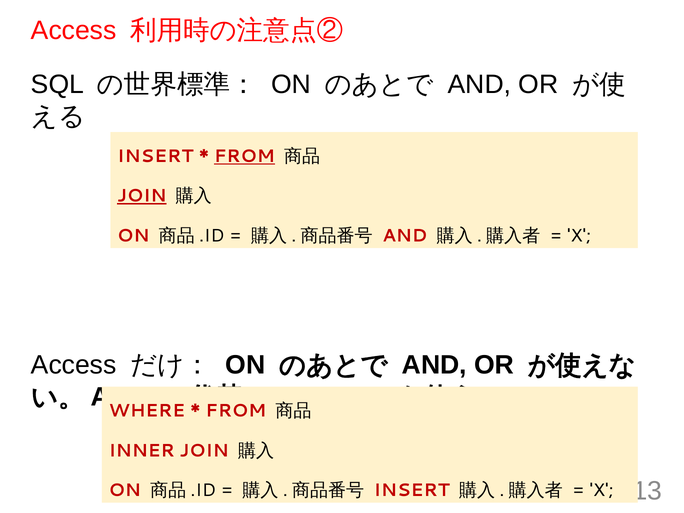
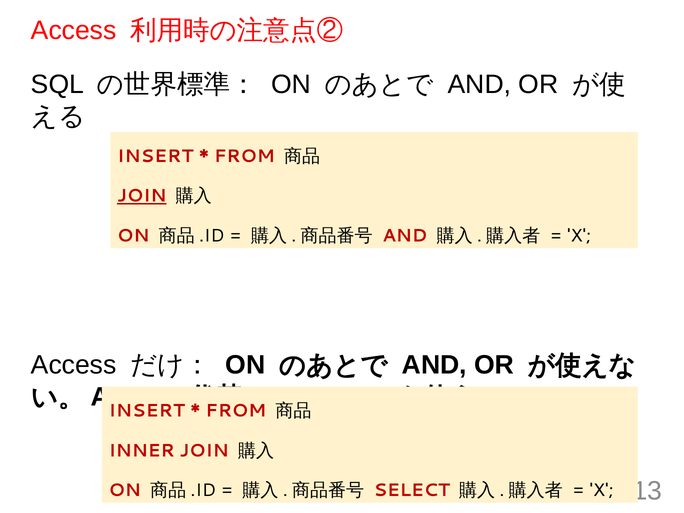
FROM underline: present -> none (244, 156)
WHERE: WHERE -> INSERT (147, 411)
INSERT: INSERT -> SELECT (412, 490)
